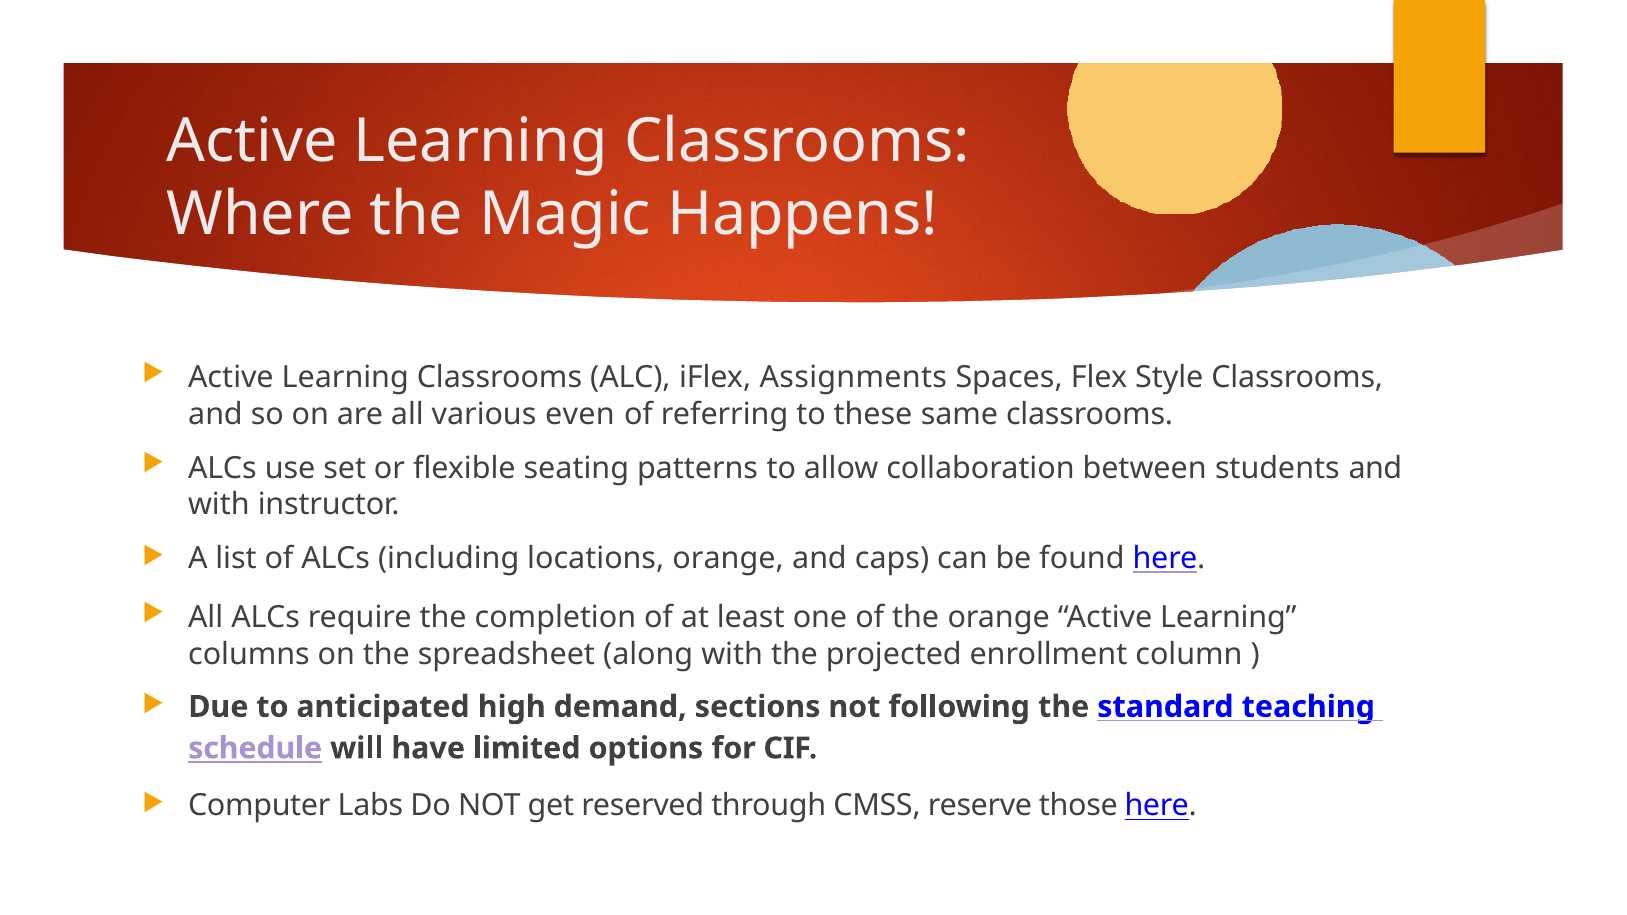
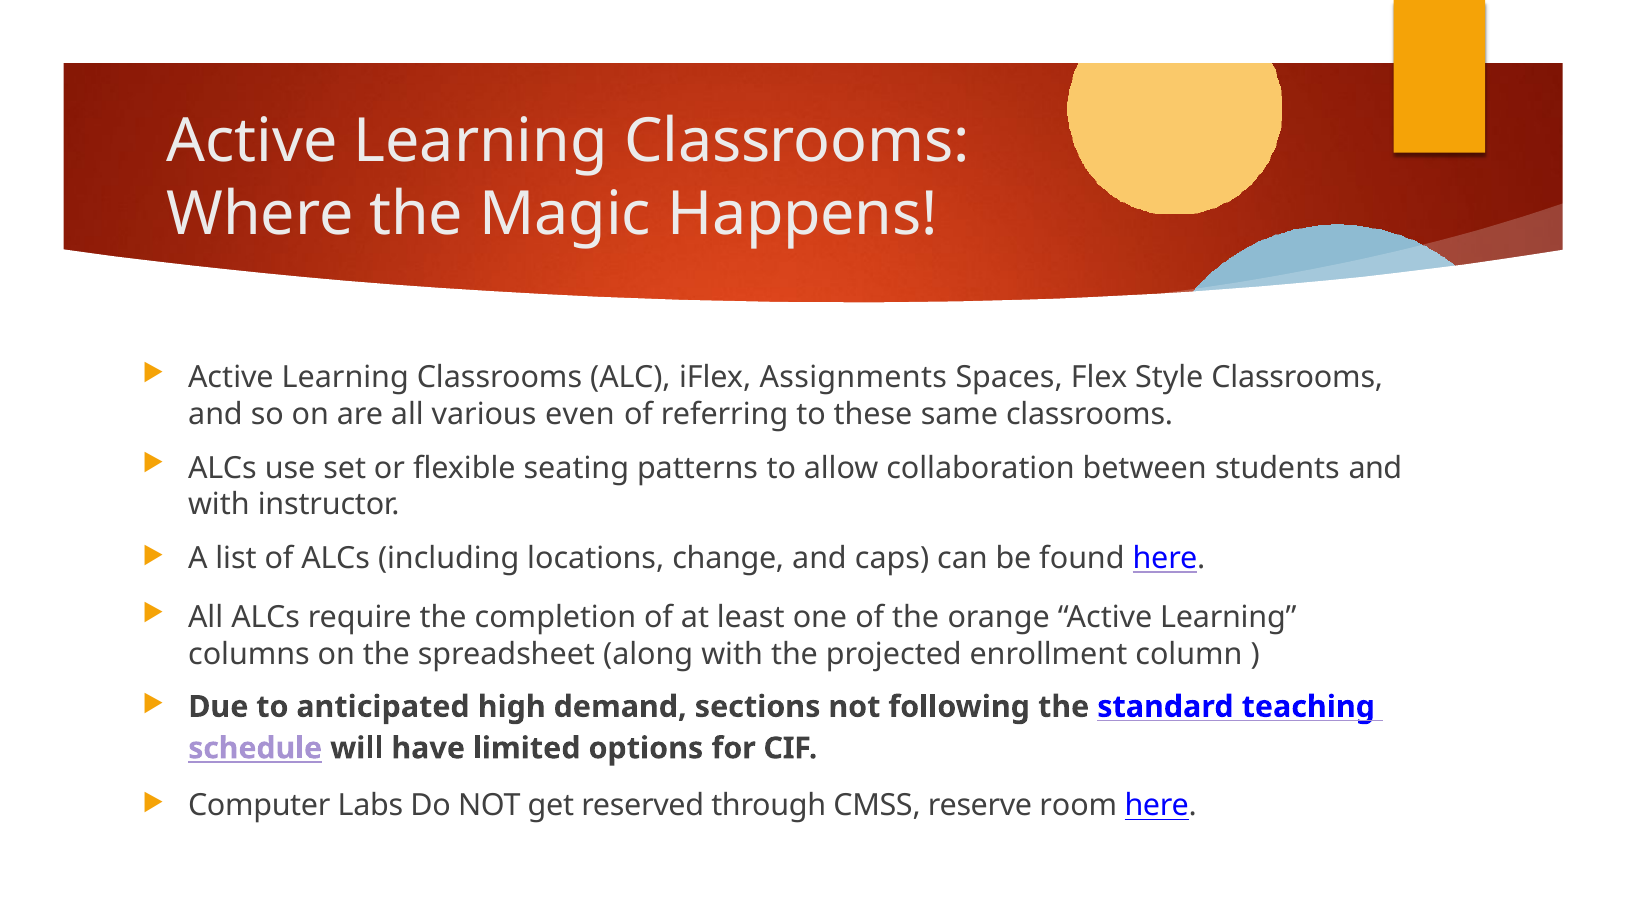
locations orange: orange -> change (728, 558)
those: those -> room (1078, 806)
